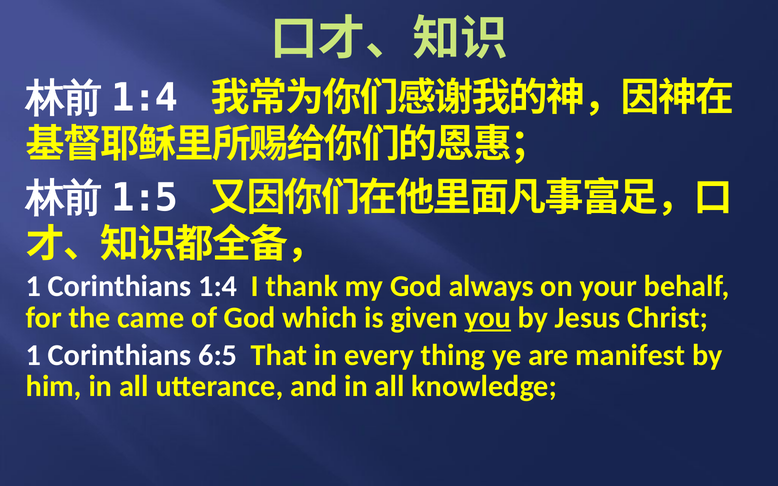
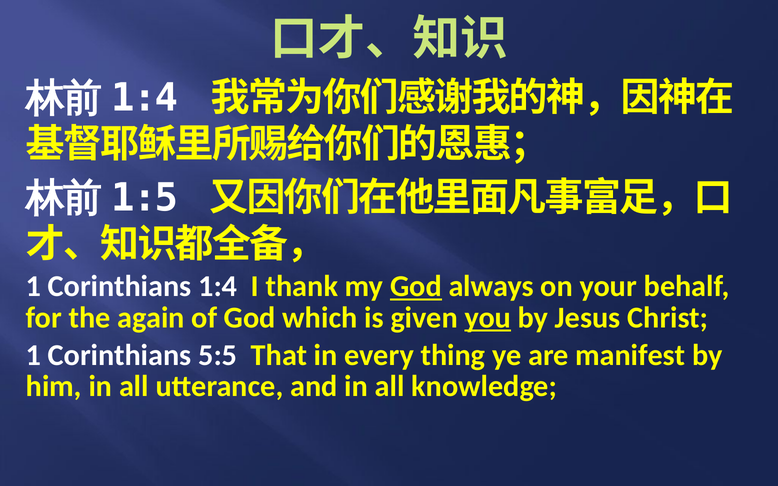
God underline: none -> present (416, 287)
came: came -> again (151, 318)
6:5: 6:5 -> 5:5 (218, 355)
